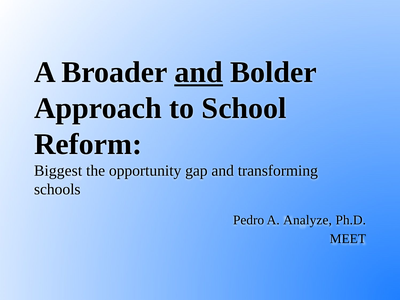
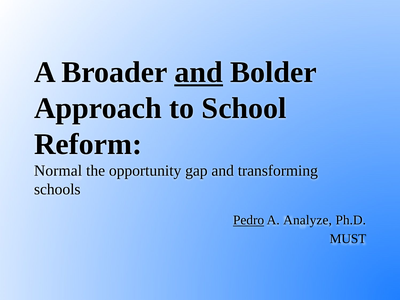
Biggest: Biggest -> Normal (58, 171)
Pedro underline: none -> present (249, 220)
MEET: MEET -> MUST (348, 239)
